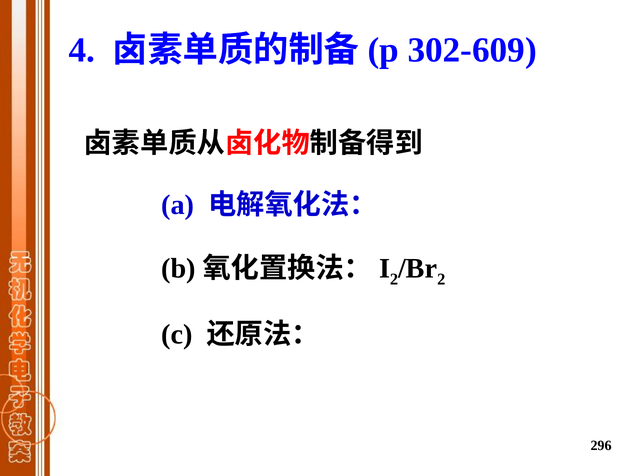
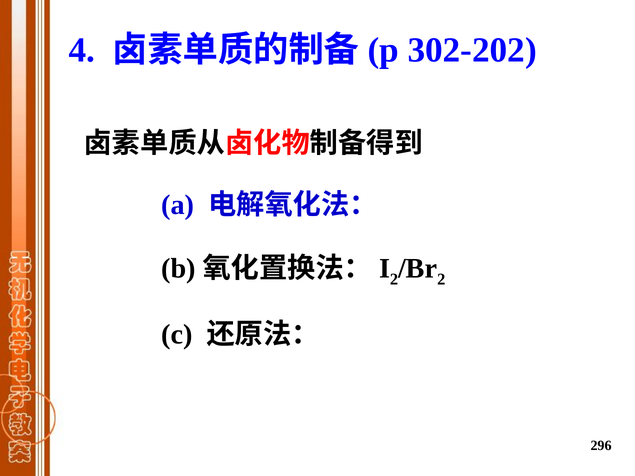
302-609: 302-609 -> 302-202 (472, 50)
